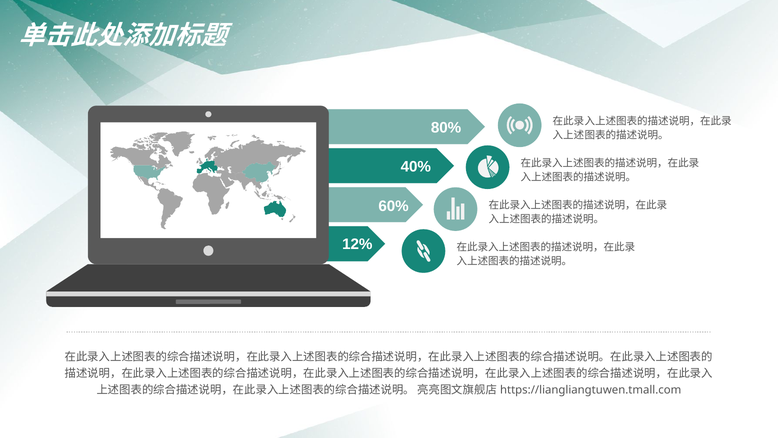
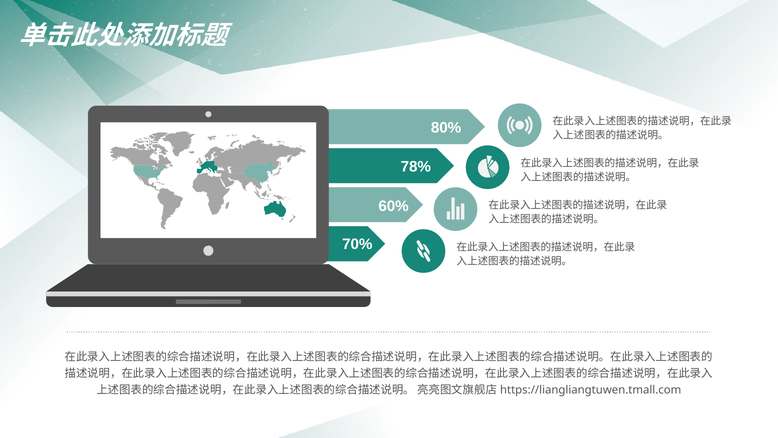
40%: 40% -> 78% (416, 167)
12%: 12% -> 70% (357, 244)
